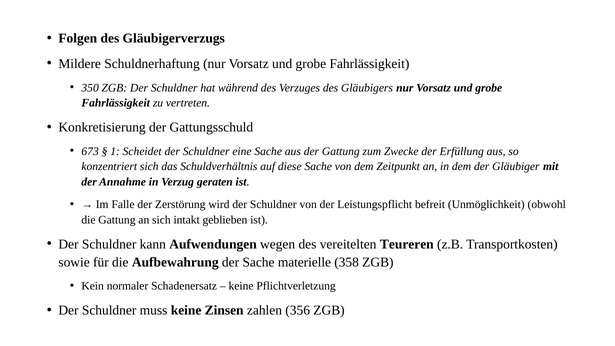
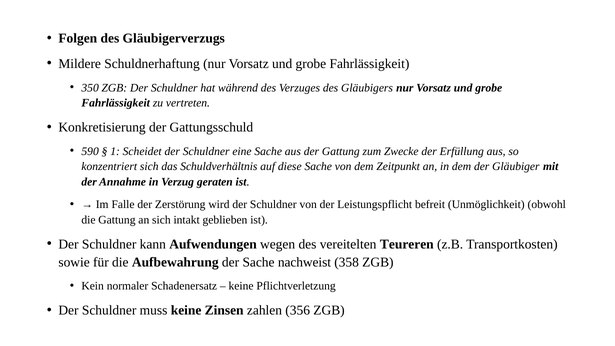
673: 673 -> 590 (90, 151)
materielle: materielle -> nachweist (304, 262)
